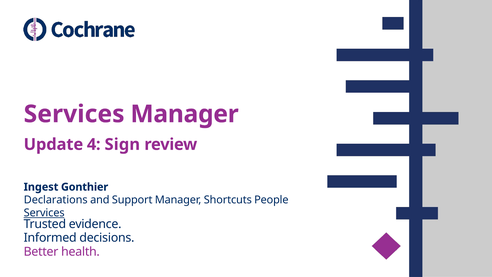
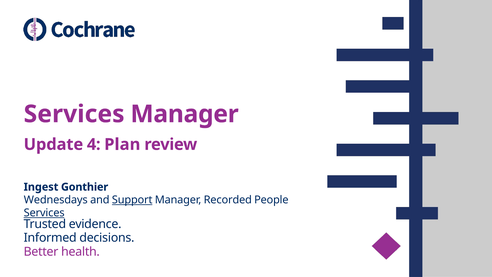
Sign: Sign -> Plan (122, 144)
Declarations: Declarations -> Wednesdays (56, 200)
Support underline: none -> present (132, 200)
Shortcuts: Shortcuts -> Recorded (228, 200)
